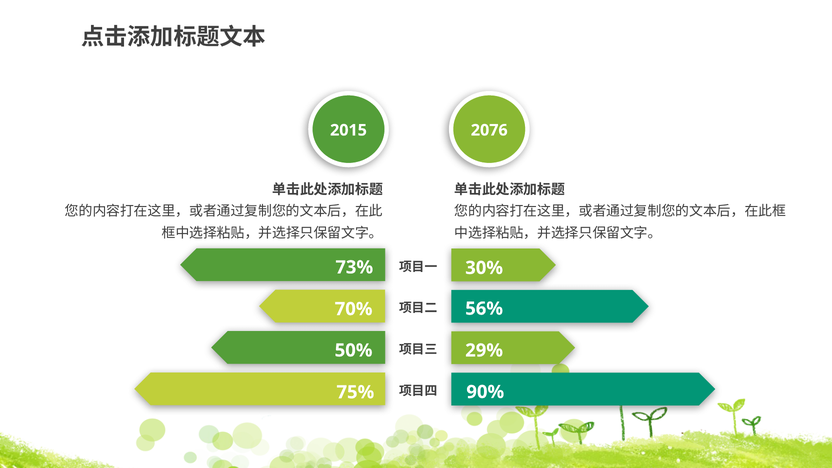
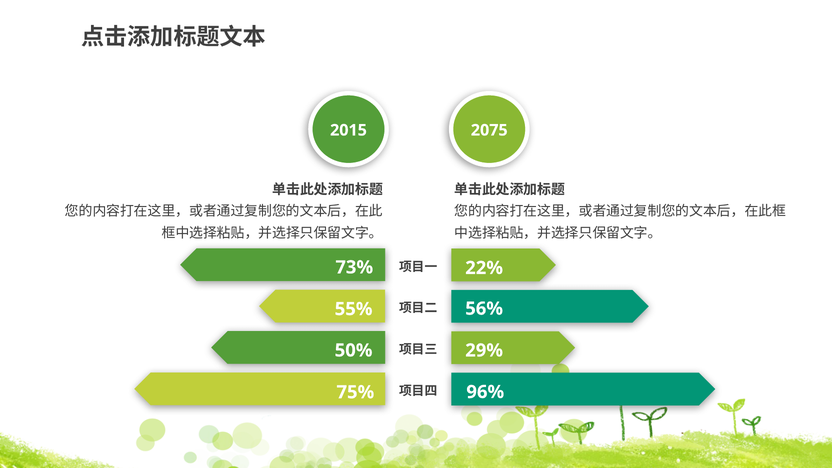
2076: 2076 -> 2075 (489, 130)
30%: 30% -> 22% (484, 268)
70%: 70% -> 55% (354, 309)
90%: 90% -> 96% (485, 392)
